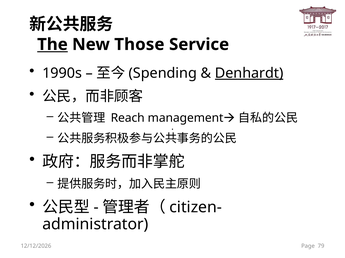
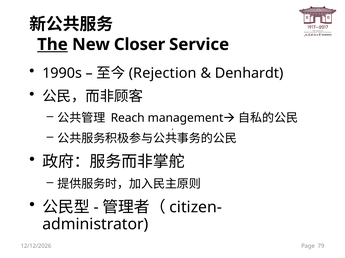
Those: Those -> Closer (140, 45)
Spending: Spending -> Rejection (163, 73)
Denhardt underline: present -> none (249, 73)
